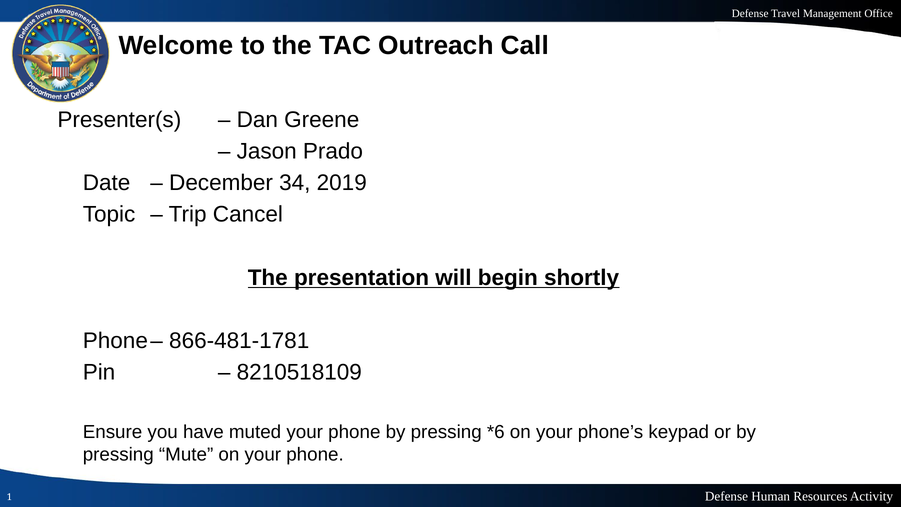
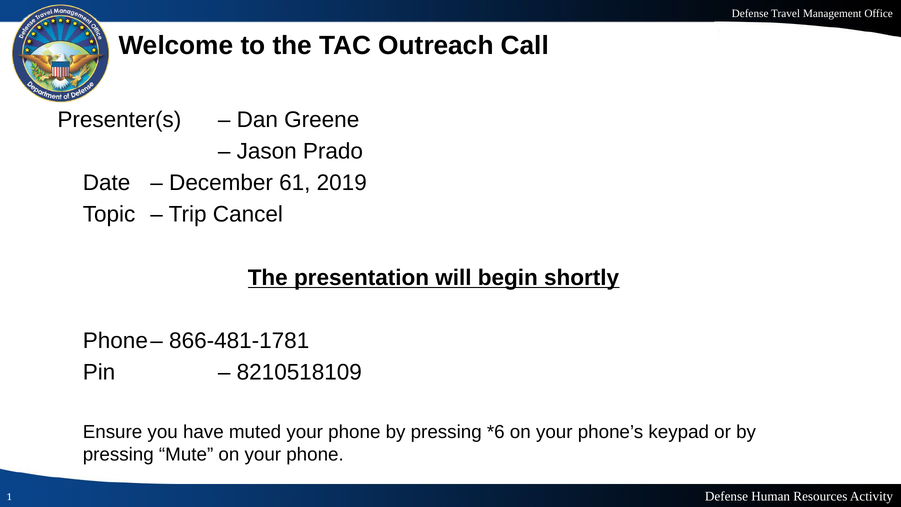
34: 34 -> 61 (295, 183)
